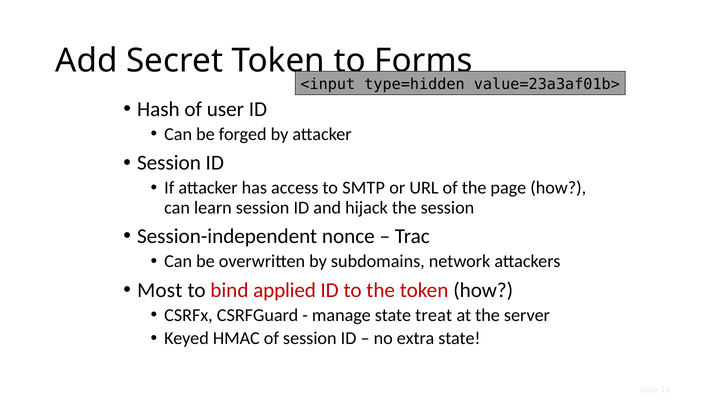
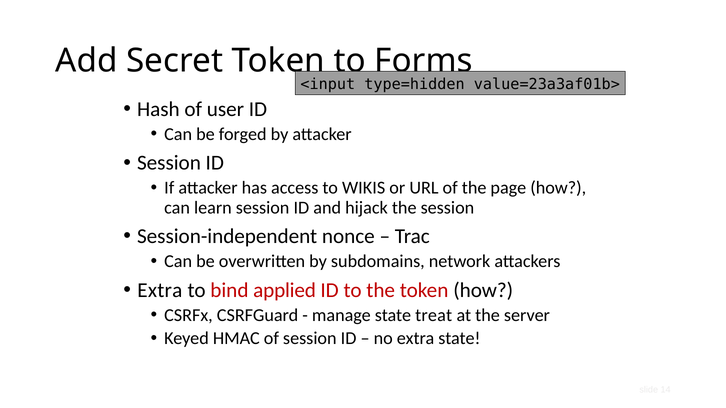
SMTP: SMTP -> WIKIS (364, 188)
Most: Most -> Extra (160, 290)
